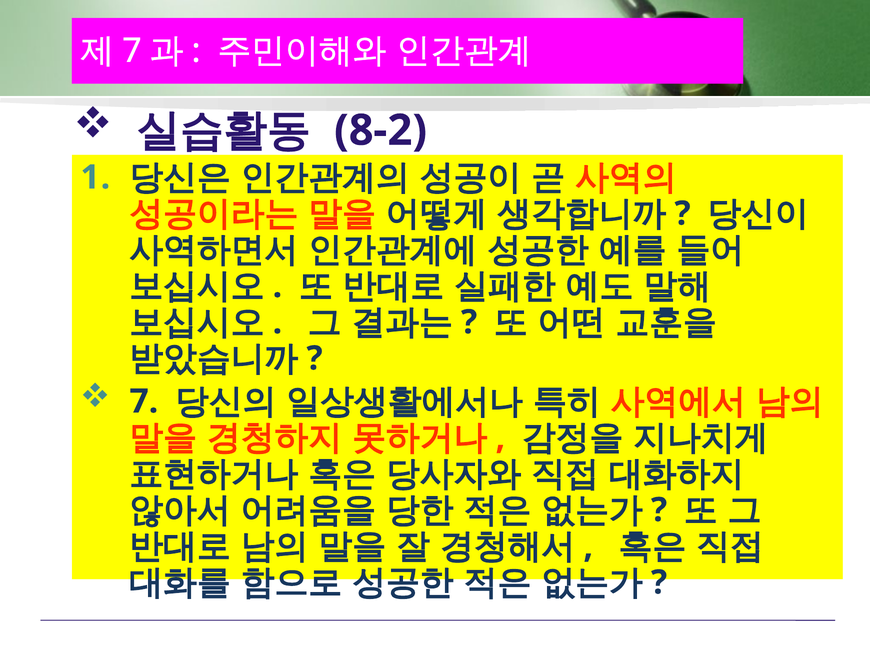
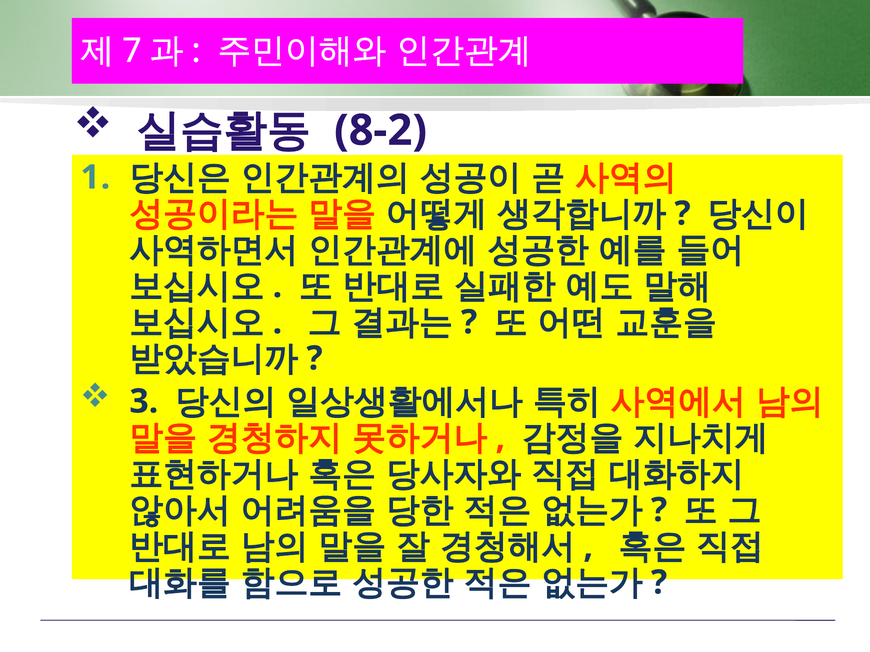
7: 7 -> 3 (144, 402)
